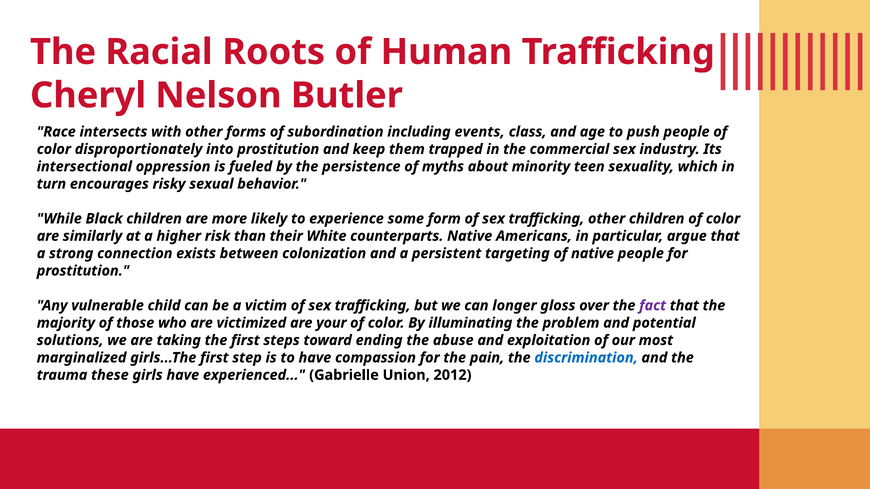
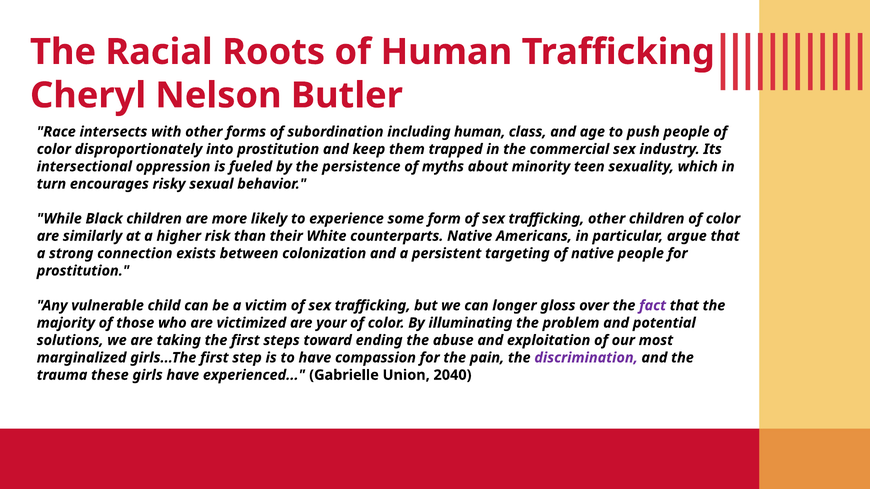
including events: events -> human (480, 132)
discrimination colour: blue -> purple (586, 358)
2012: 2012 -> 2040 (453, 375)
